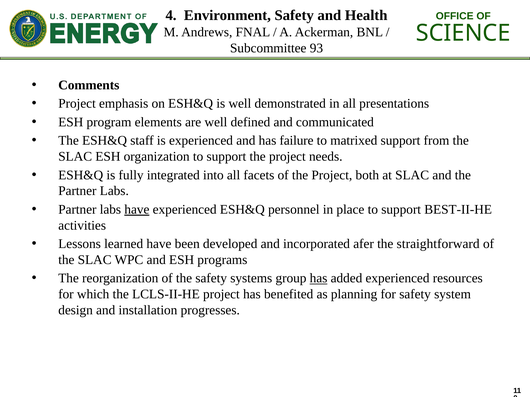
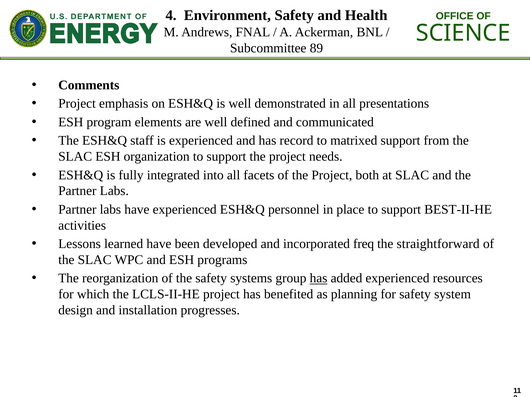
93: 93 -> 89 (316, 48)
failure: failure -> record (296, 141)
have underline: present -> none (137, 210)
afer: afer -> freq (364, 244)
